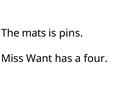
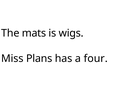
pins: pins -> wigs (71, 33)
Want: Want -> Plans (39, 58)
